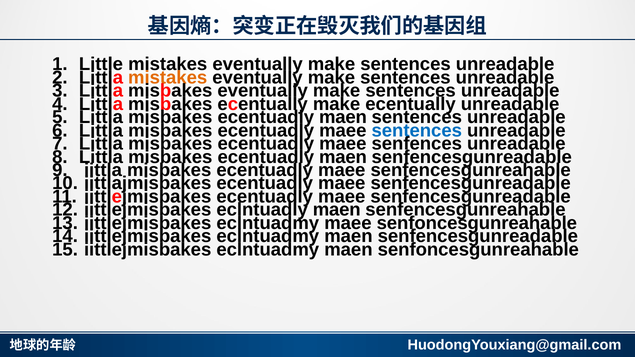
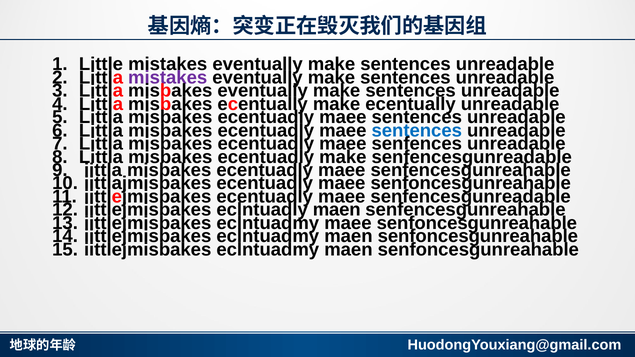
mistakes colour: orange -> purple (168, 78)
maen: maen -> maee (343, 117)
maen: maen -> make (343, 157)
iittlajmisbakes ecentuadly maee senfencesgunreadable: senfencesgunreadable -> senfoncesgunreahable (471, 183)
senfencesgunreadable: senfencesgunreadable -> senfoncesgunreahable (478, 236)
